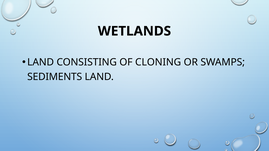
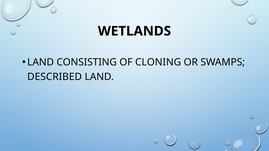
SEDIMENTS: SEDIMENTS -> DESCRIBED (55, 77)
